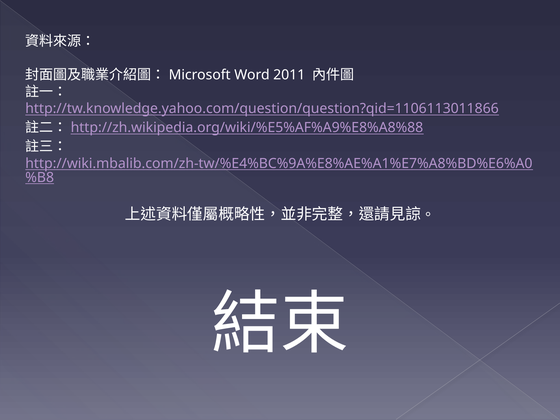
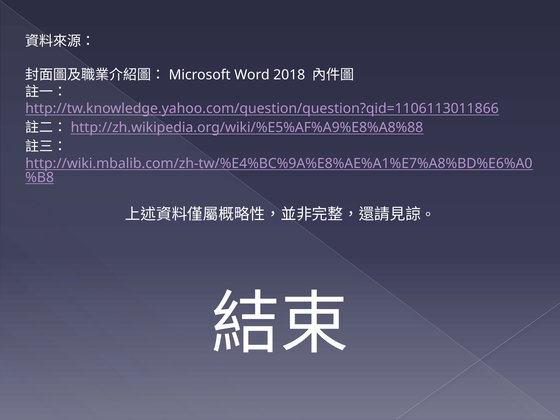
2011: 2011 -> 2018 (289, 75)
